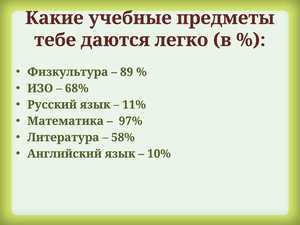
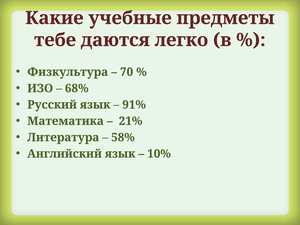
89: 89 -> 70 (127, 72)
11%: 11% -> 91% (134, 105)
97%: 97% -> 21% (131, 121)
